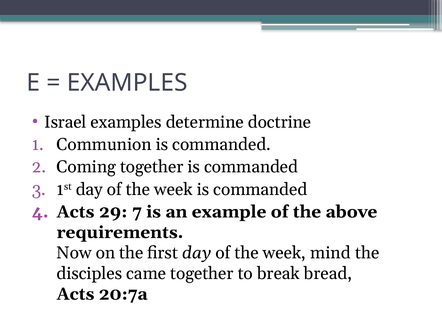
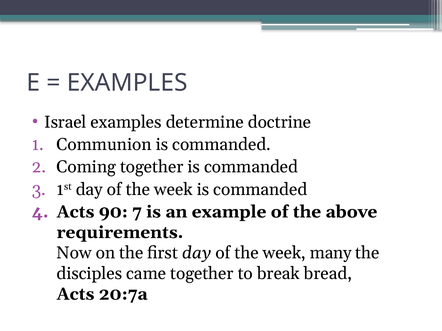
29: 29 -> 90 (113, 212)
mind: mind -> many (331, 253)
